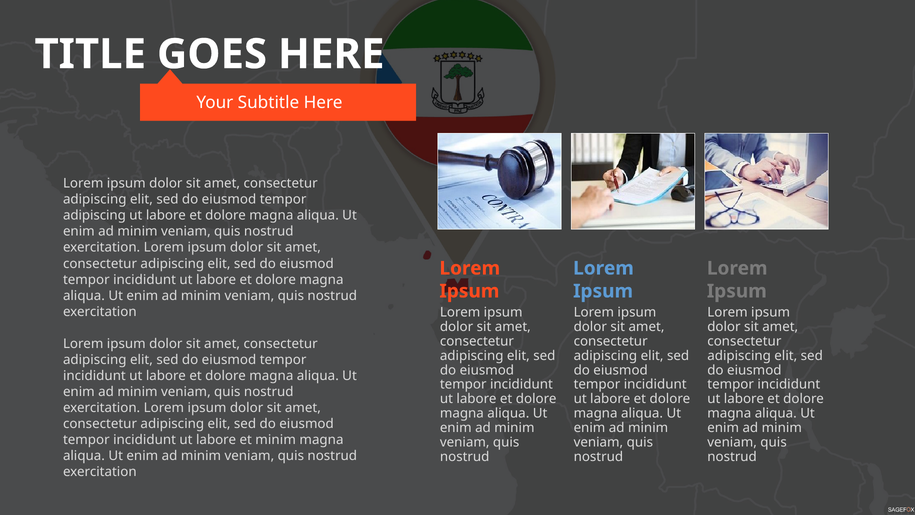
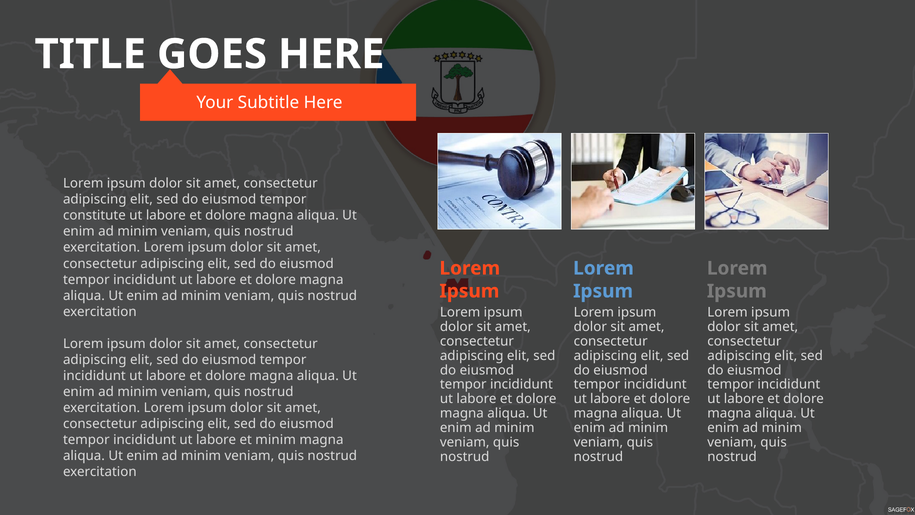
adipiscing: adipiscing -> constitute (94, 215)
